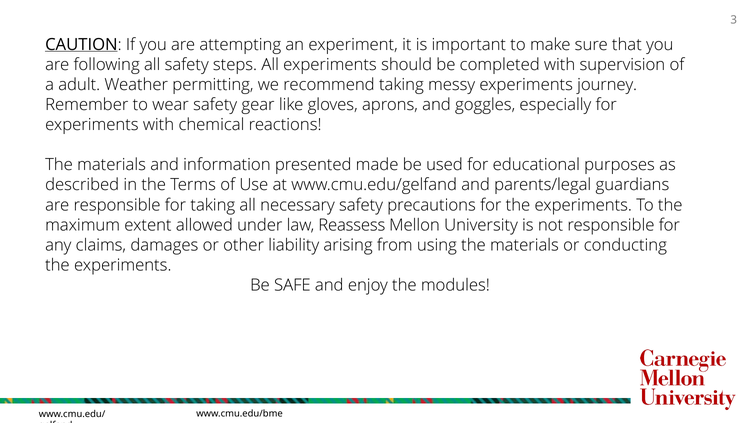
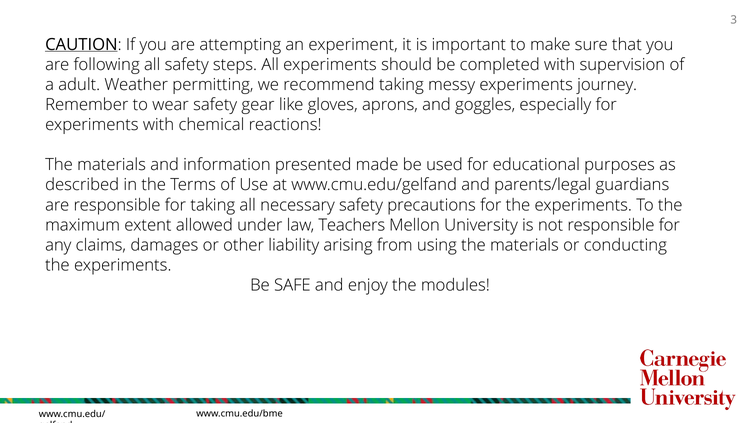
Reassess: Reassess -> Teachers (352, 225)
